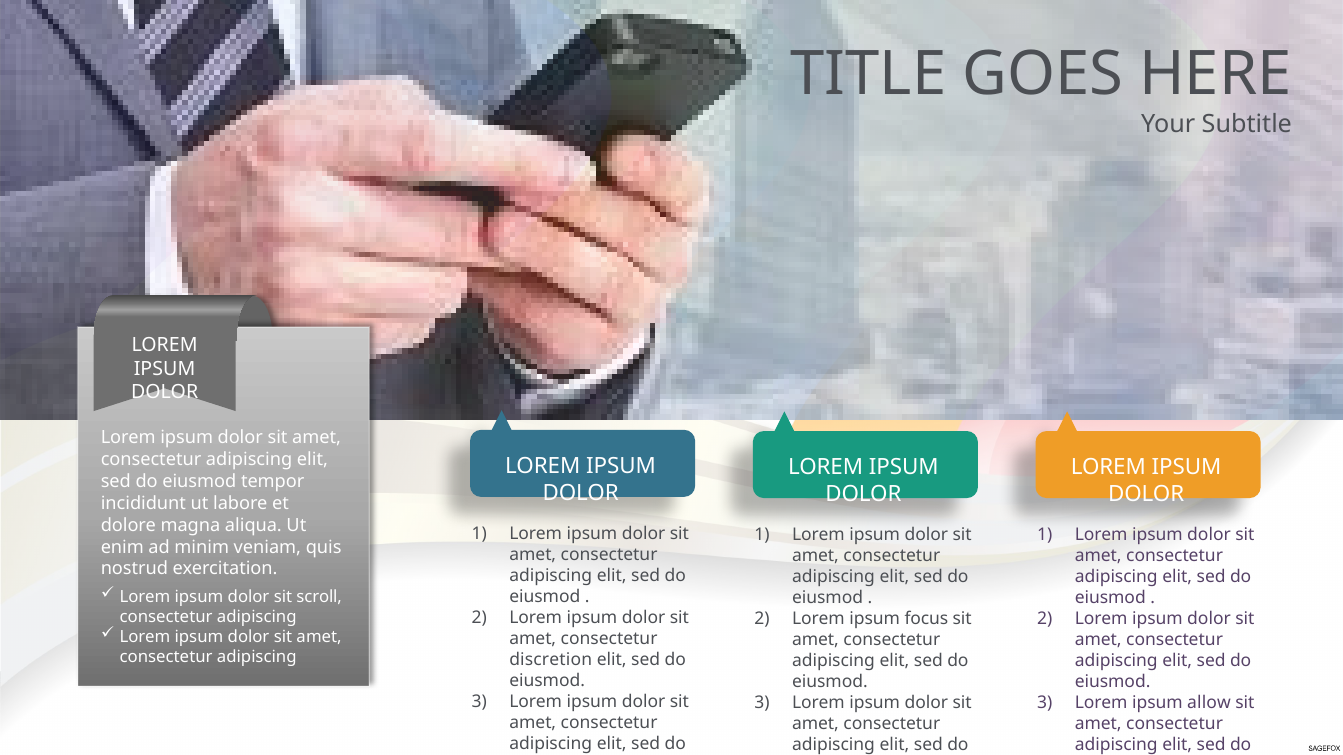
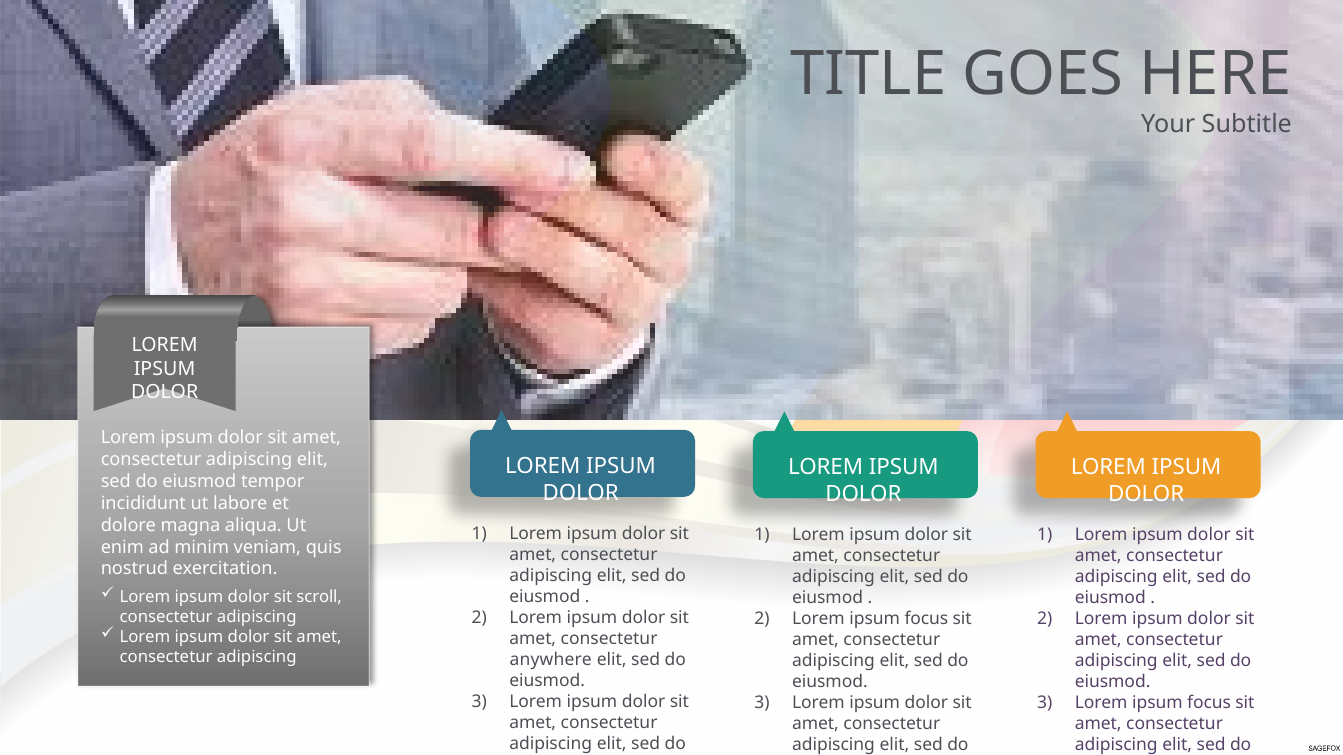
discretion: discretion -> anywhere (551, 660)
allow: allow -> focus (1209, 703)
